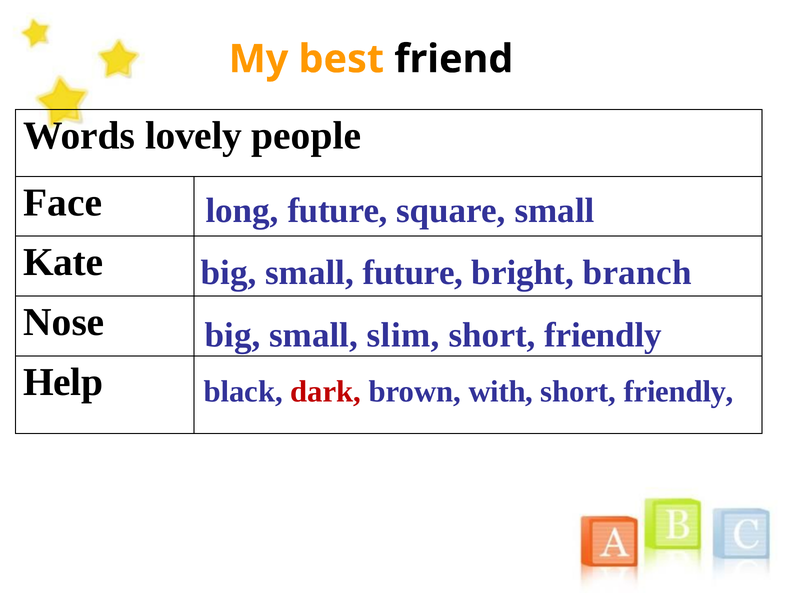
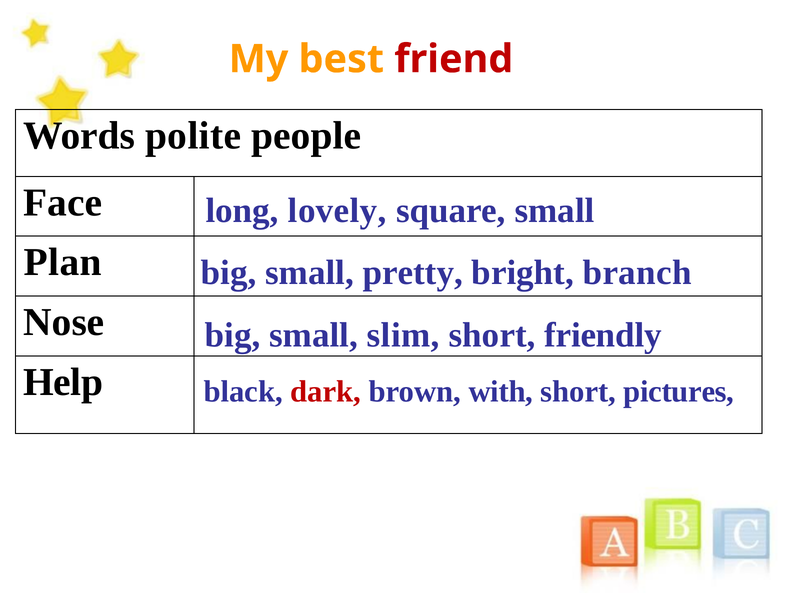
friend colour: black -> red (454, 59)
lovely: lovely -> polite (193, 136)
future: future -> lovely (337, 211)
Kate: Kate -> Plan (63, 262)
small future: future -> pretty (413, 272)
friendly: friendly -> pictures (679, 391)
